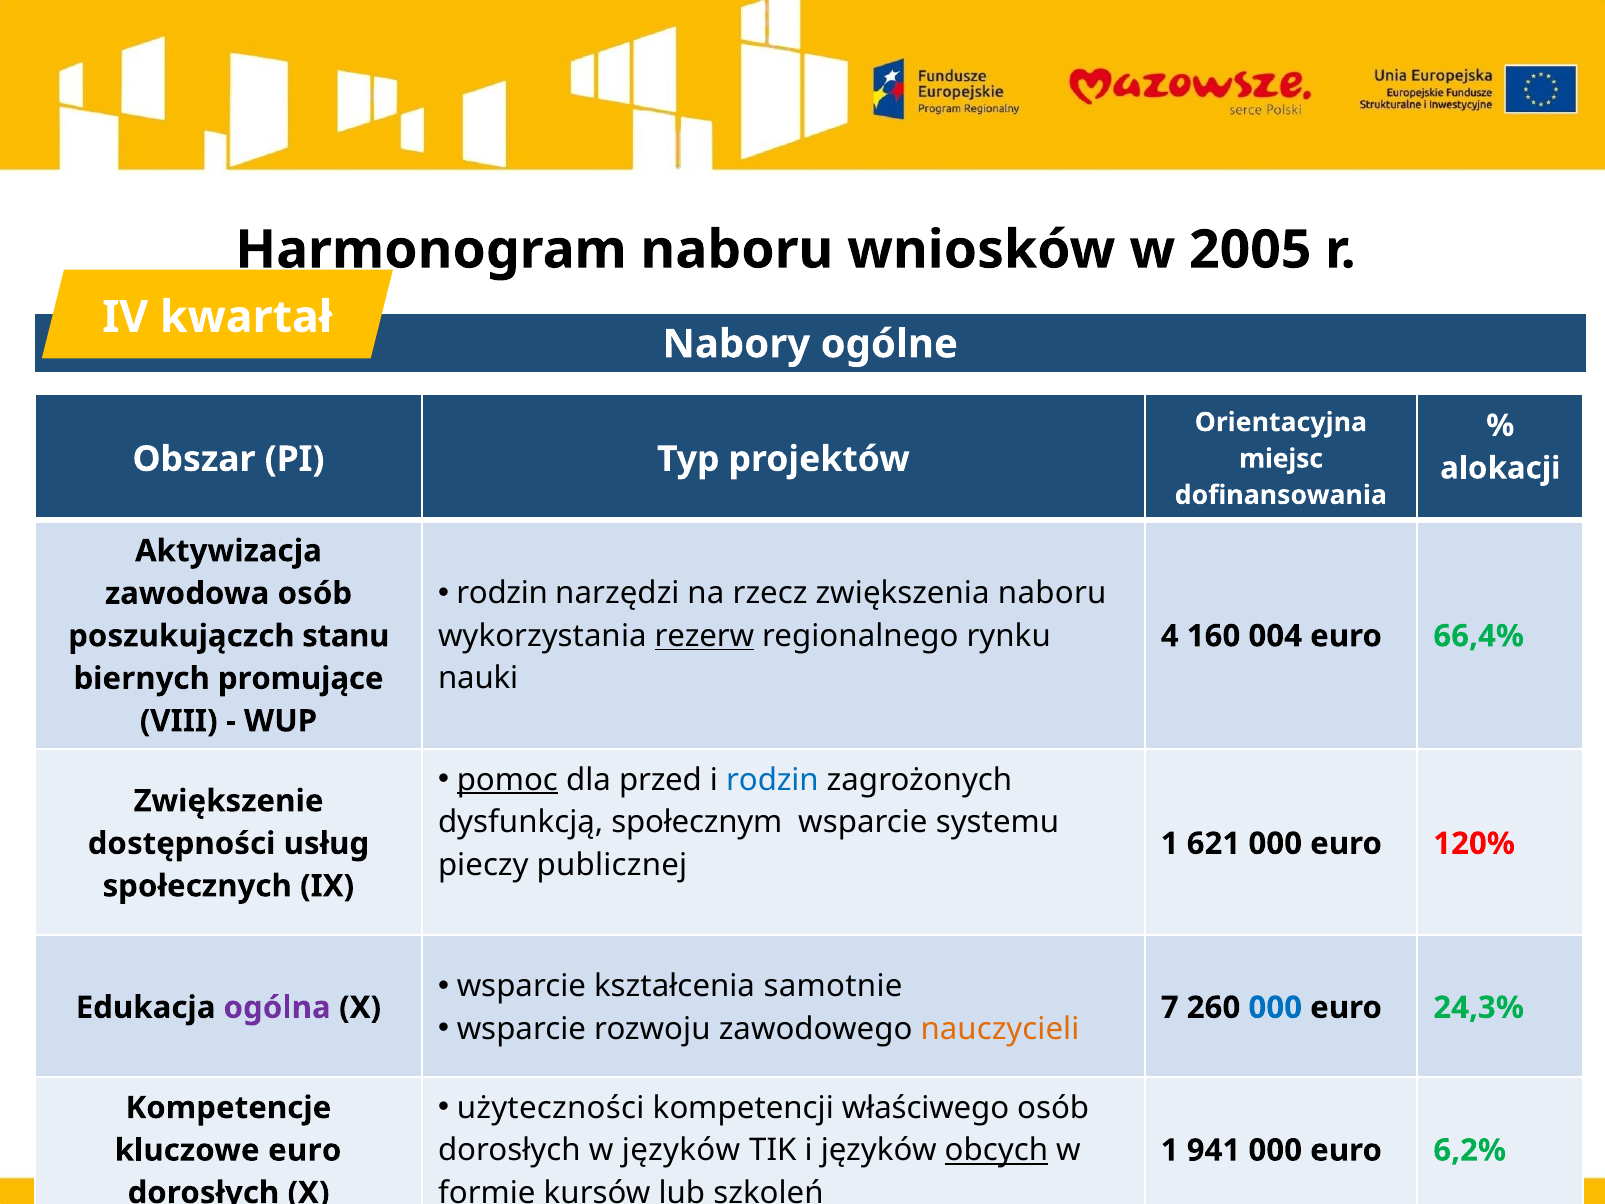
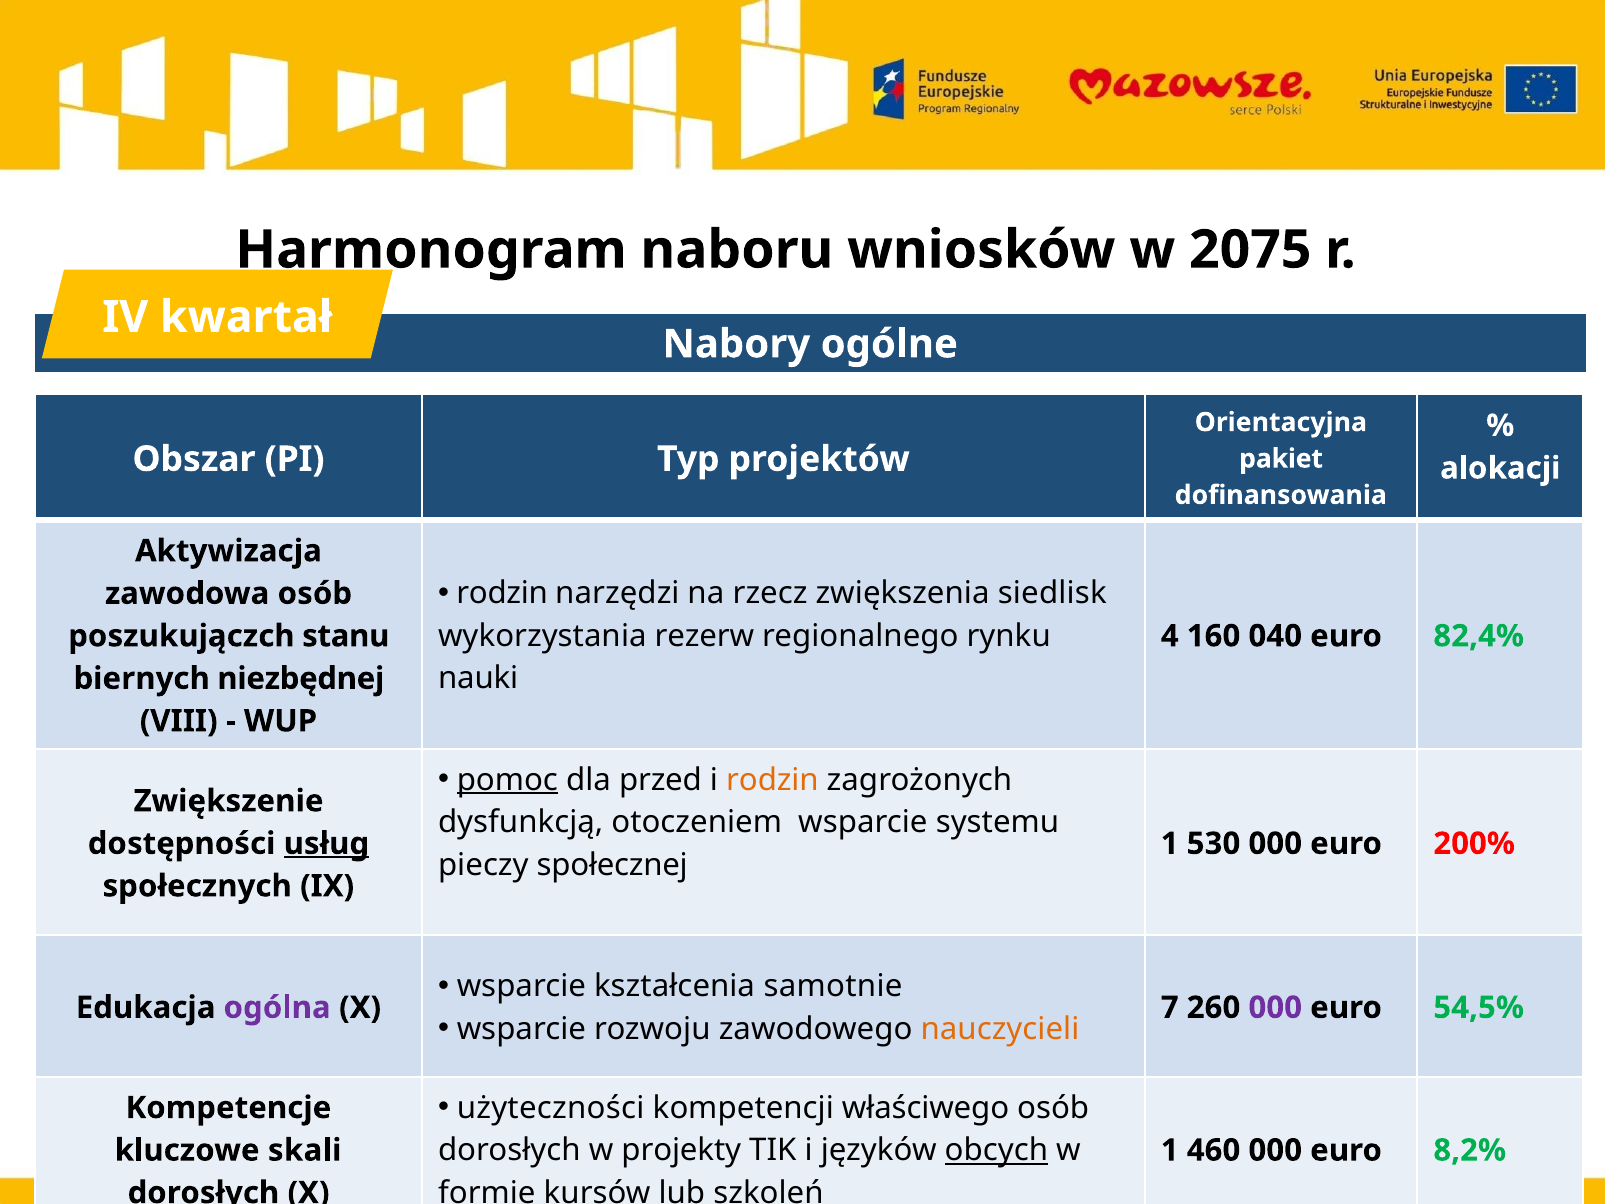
2005: 2005 -> 2075 (1250, 250)
miejsc: miejsc -> pakiet (1281, 459)
zwiększenia naboru: naboru -> siedlisk (1052, 593)
rezerw underline: present -> none (704, 636)
004: 004 -> 040 (1275, 636)
66,4%: 66,4% -> 82,4% (1479, 636)
promujące: promujące -> niezbędnej (301, 678)
rodzin colour: blue -> orange (772, 780)
społecznym: społecznym -> otoczeniem (697, 822)
usług underline: none -> present (326, 843)
621: 621 -> 530 (1214, 843)
120%: 120% -> 200% (1474, 843)
publicznej: publicznej -> społecznej (612, 865)
000 colour: blue -> purple (1275, 1007)
24,3%: 24,3% -> 54,5% (1479, 1007)
w języków: języków -> projekty (681, 1150)
kluczowe euro: euro -> skali (305, 1150)
941: 941 -> 460 (1214, 1150)
6,2%: 6,2% -> 8,2% (1470, 1150)
